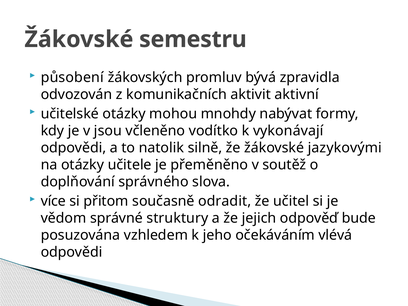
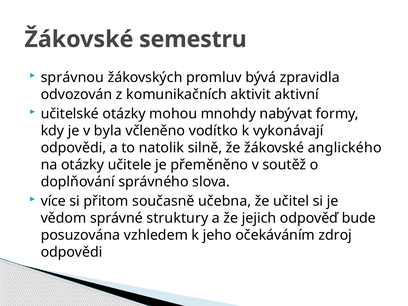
působení: působení -> správnou (72, 78)
jsou: jsou -> byla (108, 131)
jazykovými: jazykovými -> anglického (345, 148)
odradit: odradit -> učebna (225, 201)
vlévá: vlévá -> zdroj (335, 235)
